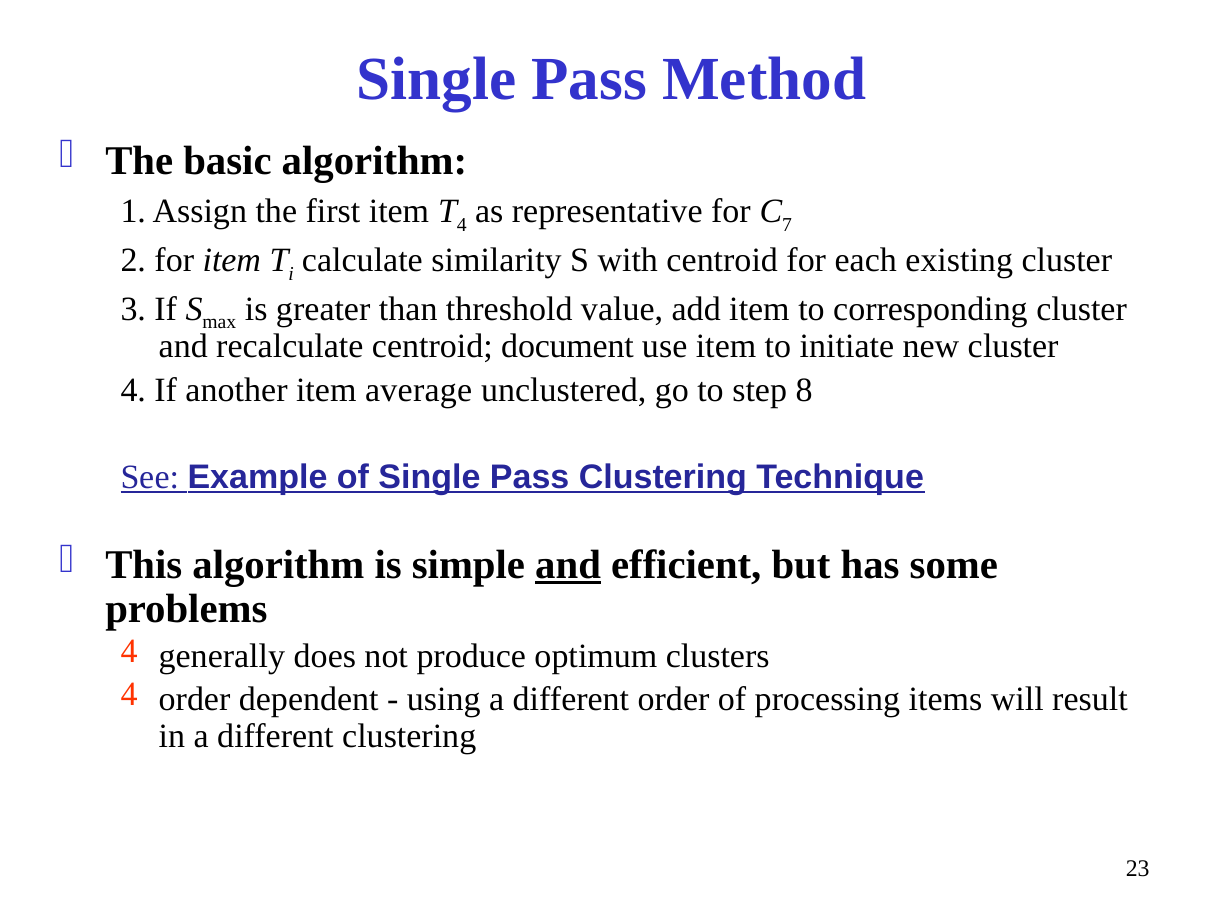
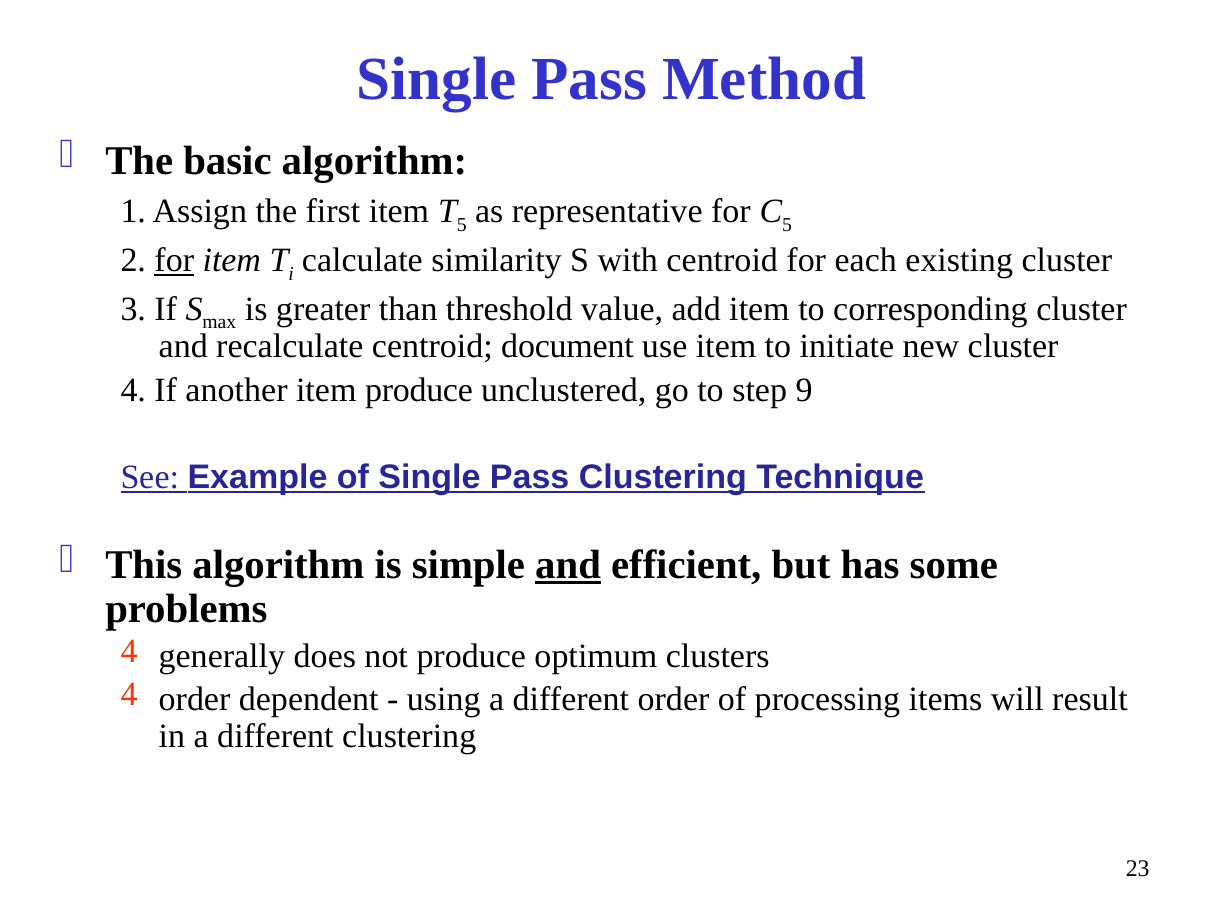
4: 4 -> 5 (462, 225)
7: 7 -> 5 (787, 225)
for underline: none -> present (174, 260)
item average: average -> produce (419, 390)
8: 8 -> 9 (804, 390)
